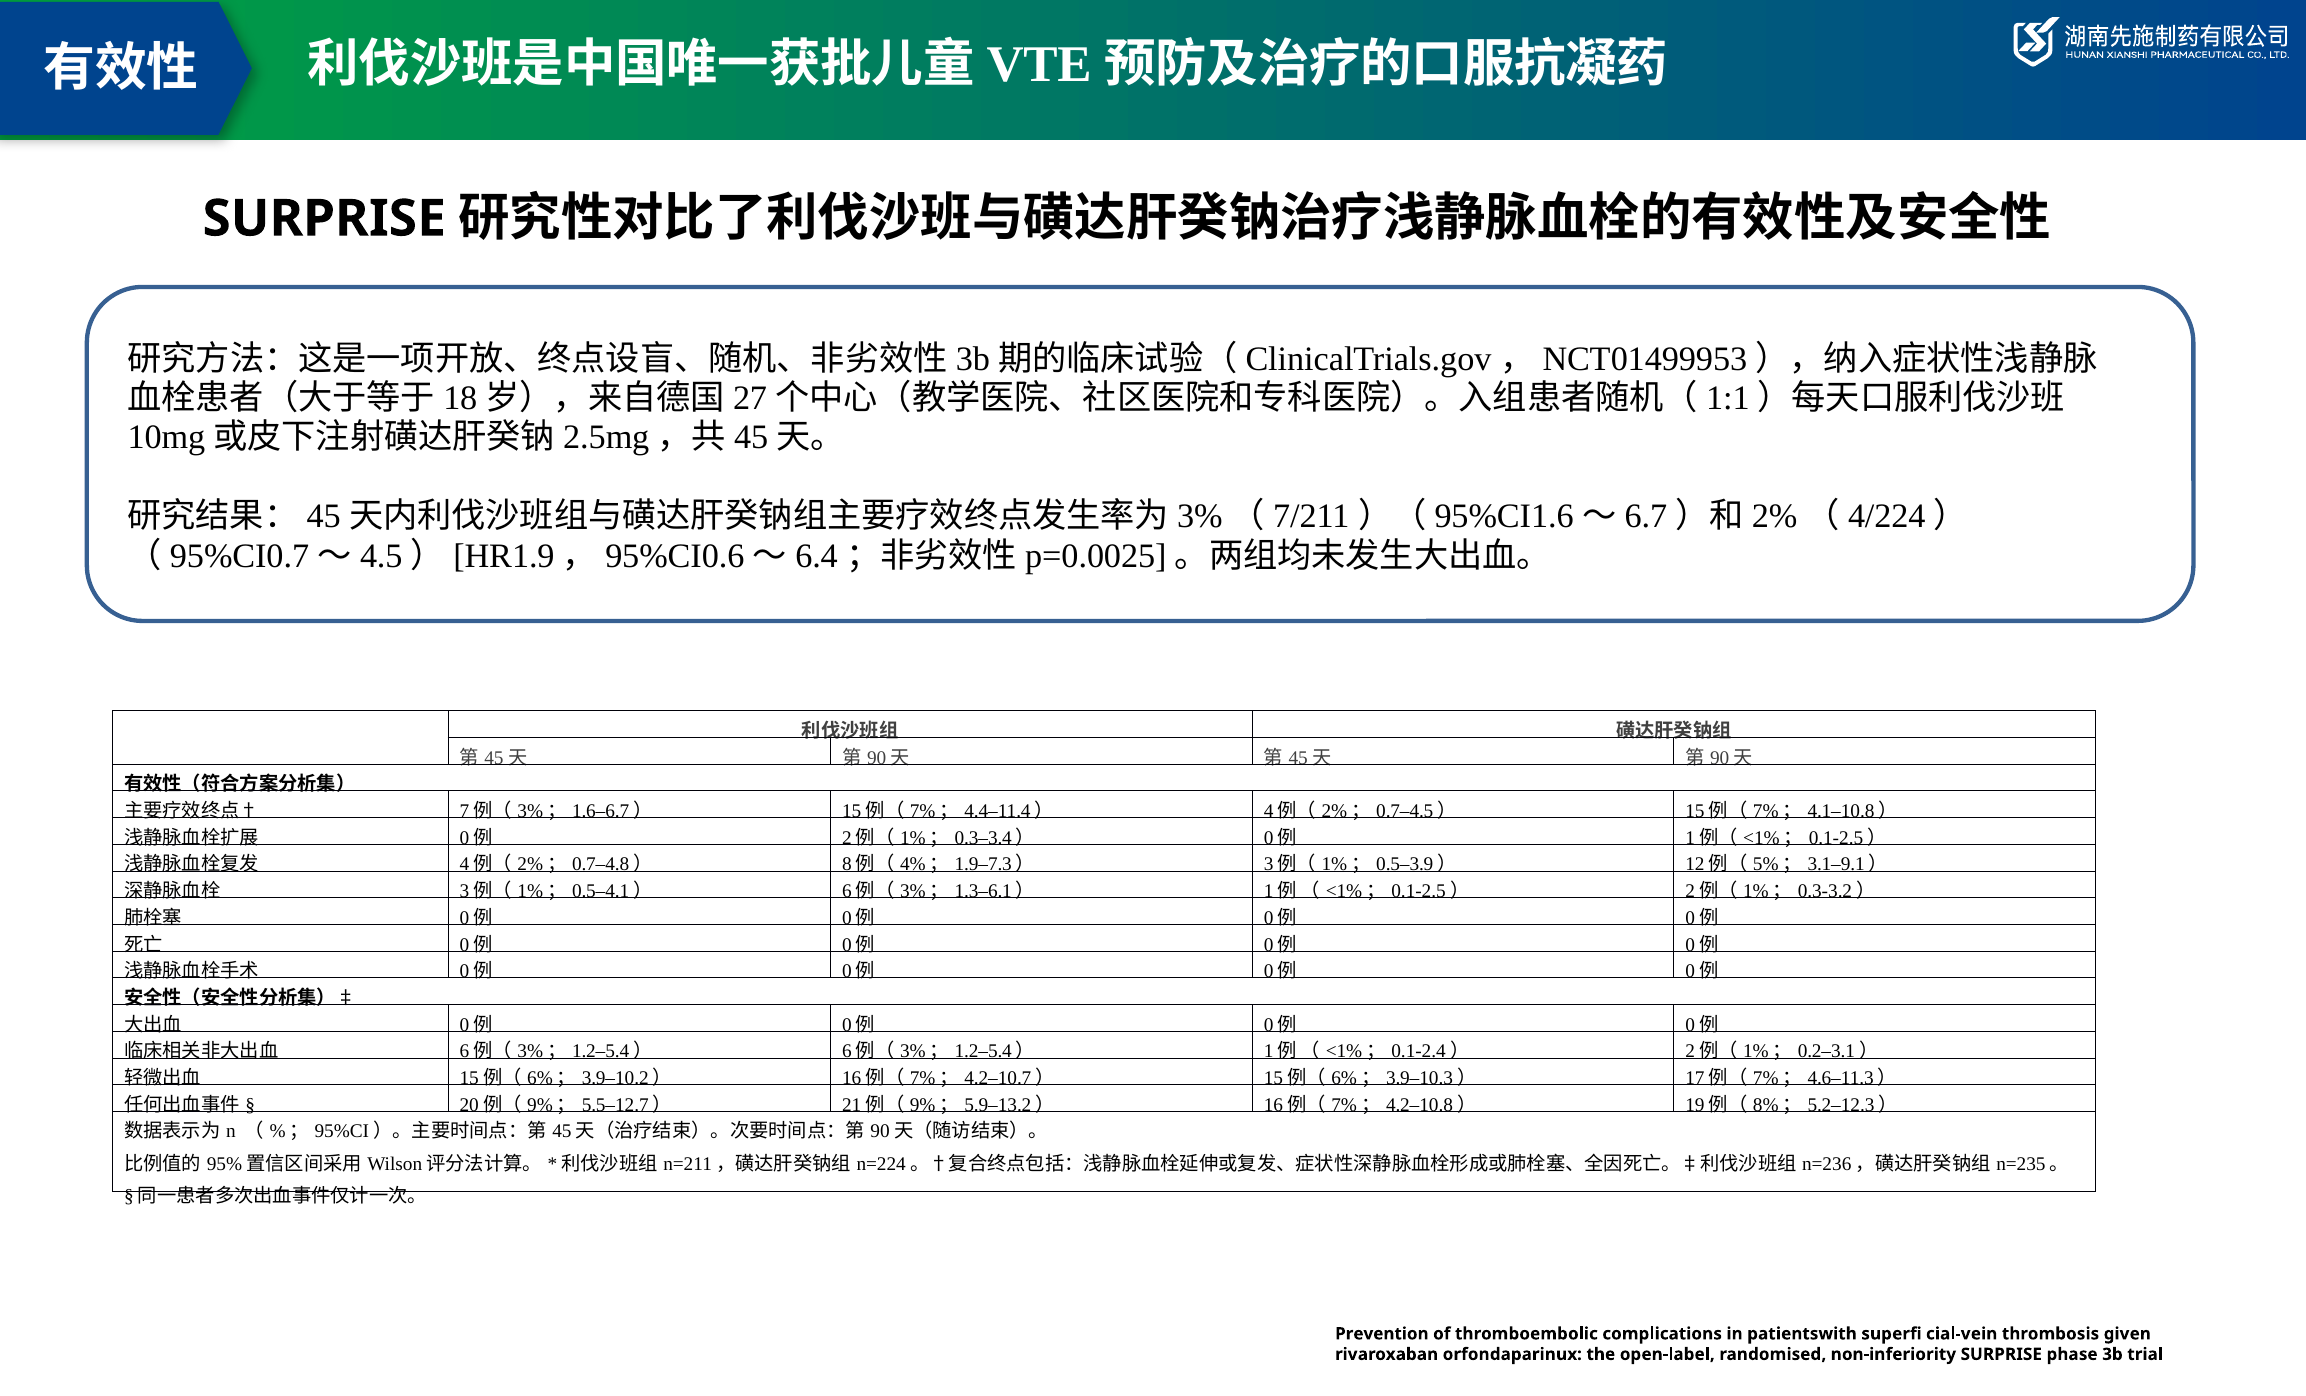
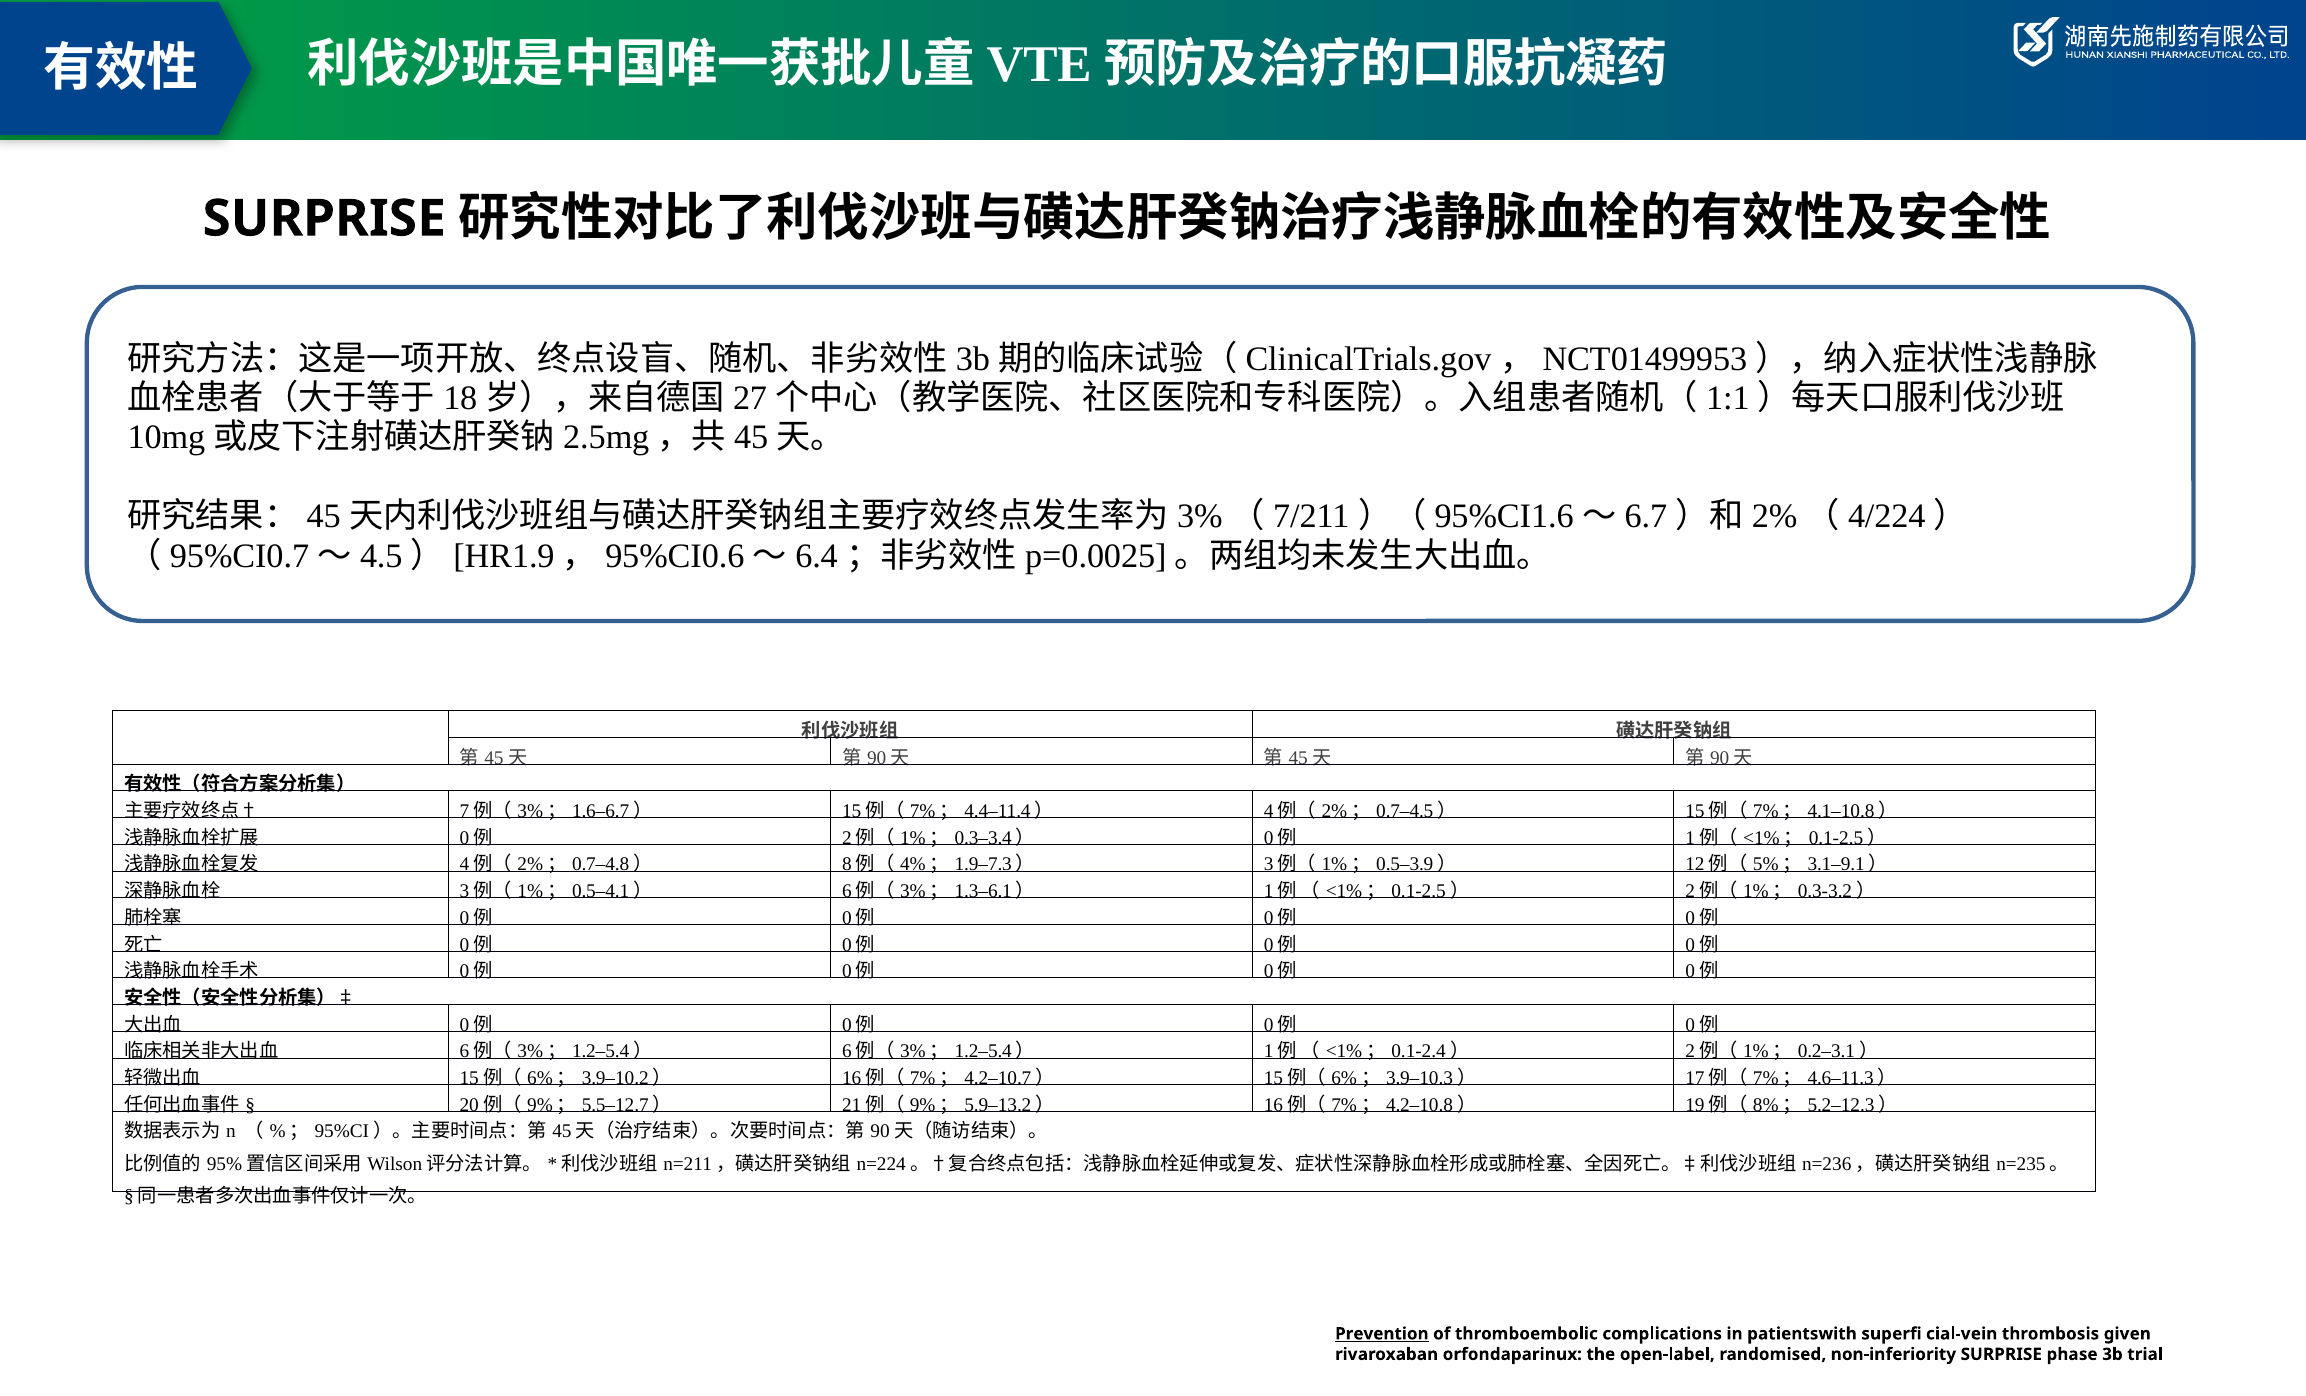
Prevention underline: none -> present (1382, 1334)
